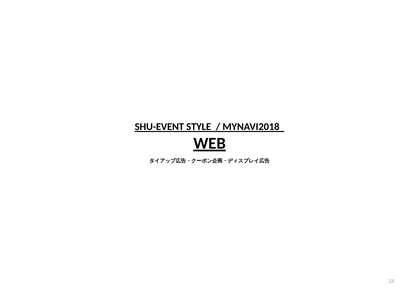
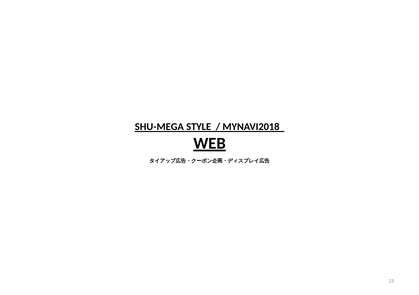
SHU-EVENT: SHU-EVENT -> SHU-MEGA (159, 127)
